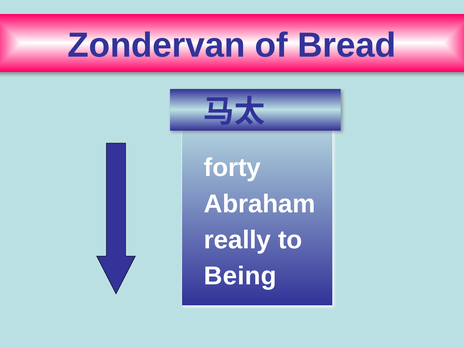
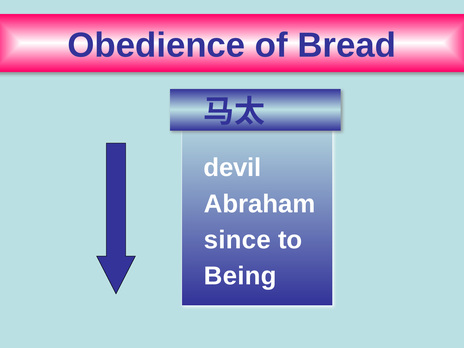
Zondervan: Zondervan -> Obedience (156, 45)
forty: forty -> devil (232, 168)
really: really -> since (237, 240)
